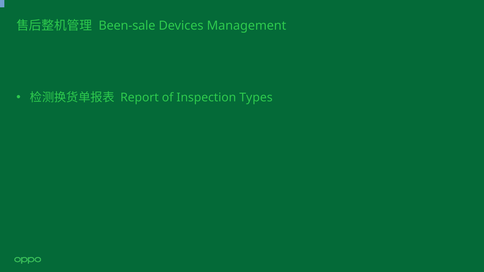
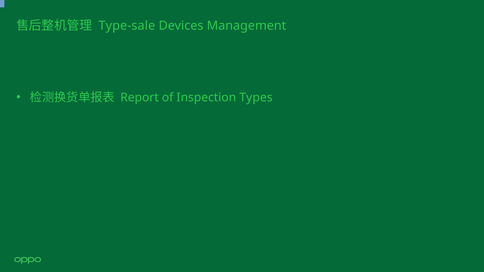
Been-sale: Been-sale -> Type-sale (127, 26)
